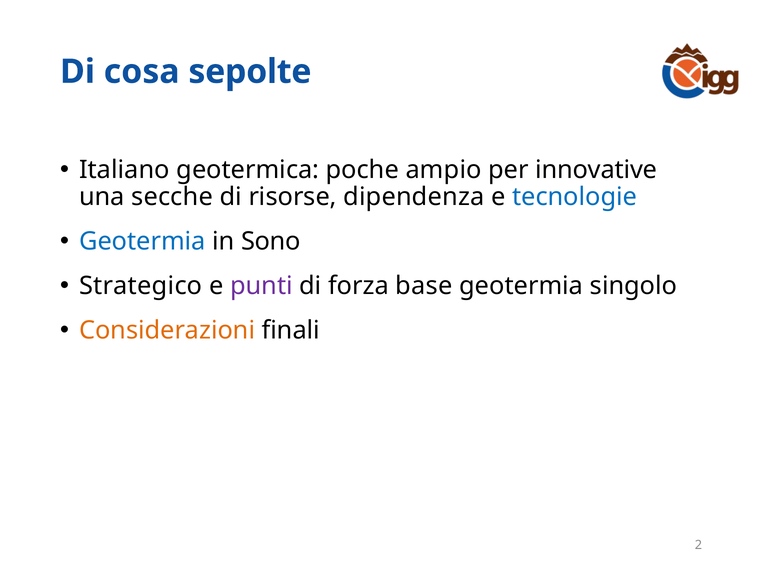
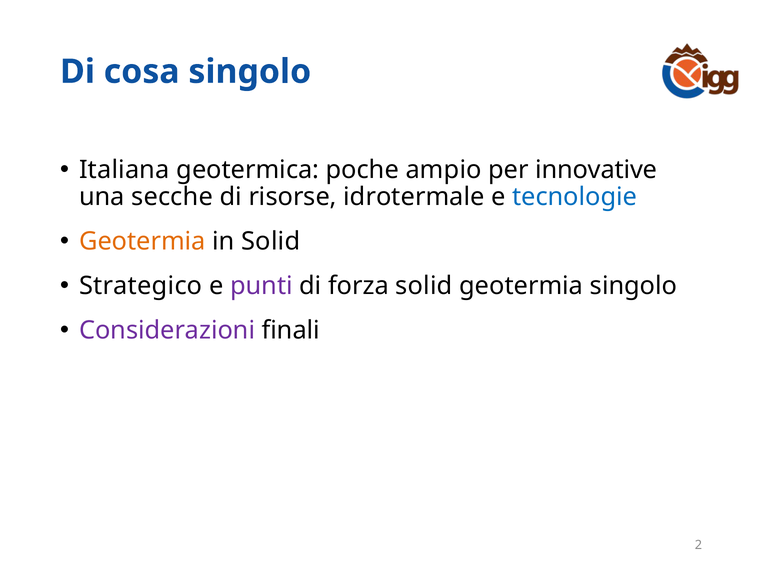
cosa sepolte: sepolte -> singolo (250, 72)
Italiano: Italiano -> Italiana (124, 170)
dipendenza: dipendenza -> idrotermale (414, 197)
Geotermia colour: blue -> orange (142, 241)
in Sono: Sono -> Solid (271, 241)
forza base: base -> solid (424, 286)
Considerazioni colour: orange -> purple (167, 330)
